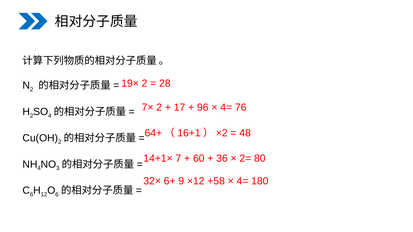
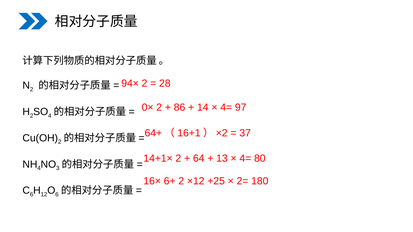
19×: 19× -> 94× (130, 84)
7×: 7× -> 0× (148, 108)
17: 17 -> 86 (180, 108)
96: 96 -> 14 (203, 108)
76: 76 -> 97 (241, 108)
48: 48 -> 37 (245, 133)
14+1× 7: 7 -> 2 (178, 159)
60: 60 -> 64 (199, 159)
36: 36 -> 13 (222, 159)
2=: 2= -> 4= (245, 159)
32×: 32× -> 16× (152, 181)
6+ 9: 9 -> 2 (181, 181)
+58: +58 -> +25 (216, 181)
4=: 4= -> 2= (242, 181)
